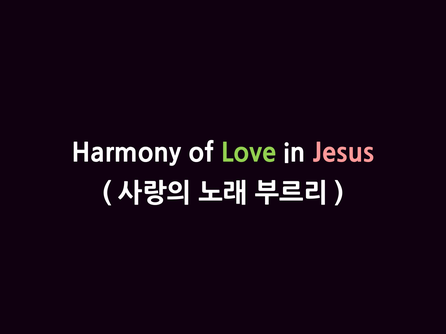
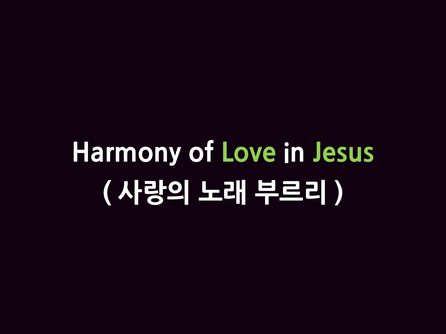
Jesus colour: pink -> light green (344, 153)
